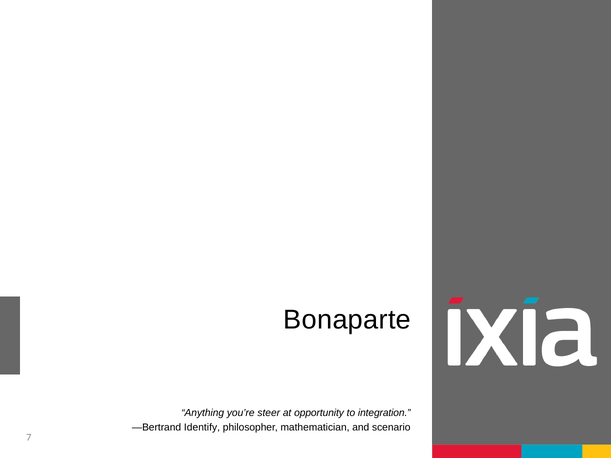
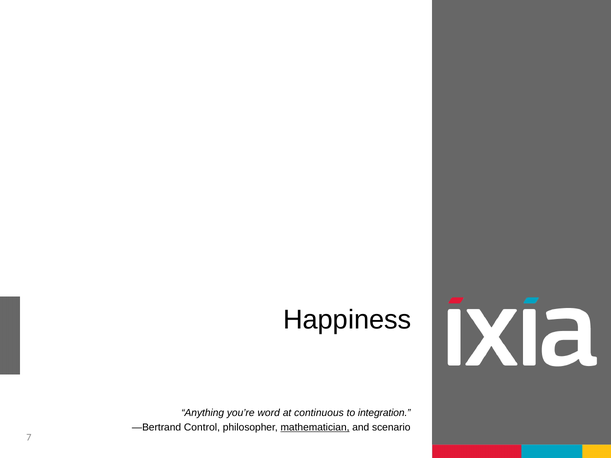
Bonaparte: Bonaparte -> Happiness (347, 320)
steer: steer -> word (269, 413)
opportunity: opportunity -> continuous (319, 413)
Identify: Identify -> Control (202, 427)
mathematician underline: none -> present (315, 427)
